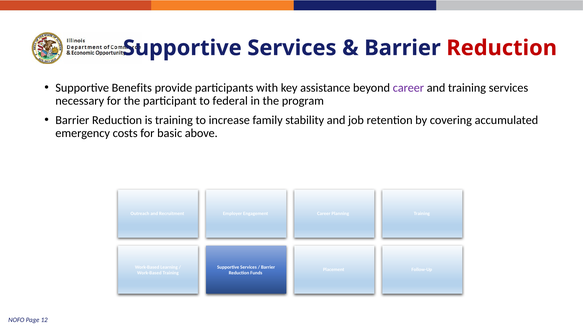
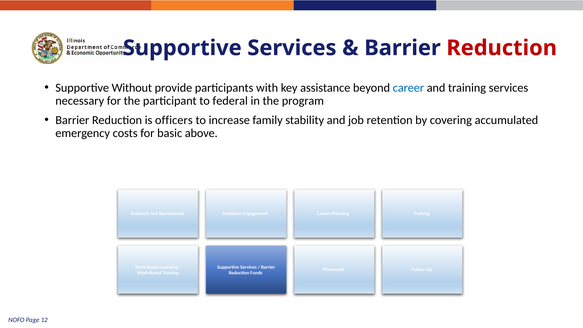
Benefits: Benefits -> Without (132, 88)
career colour: purple -> blue (408, 88)
is training: training -> officers (174, 120)
